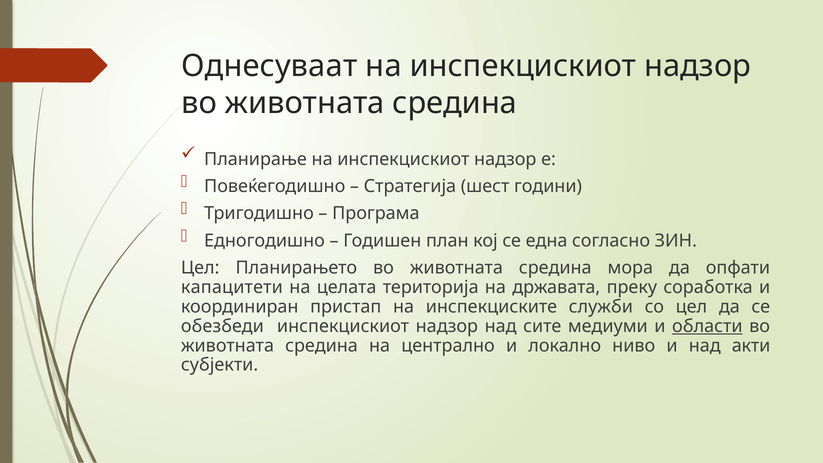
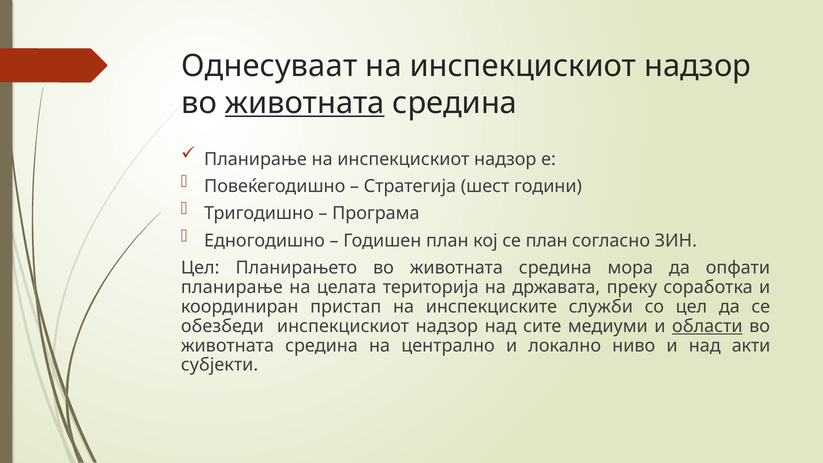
животната underline: none -> present (305, 103)
се една: една -> план (547, 241)
капацитети: капацитети -> планирање (232, 287)
